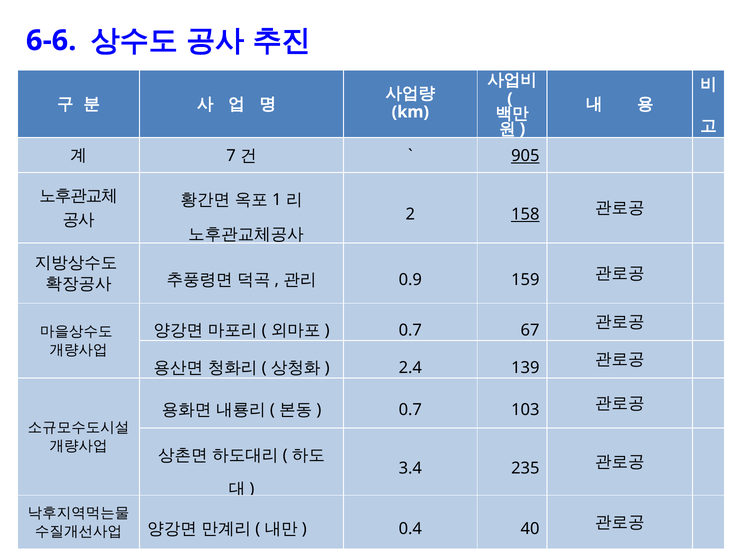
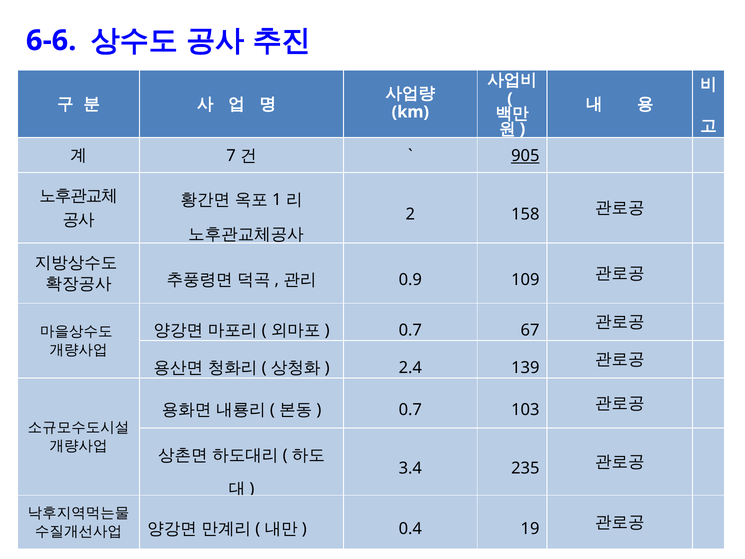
158 underline: present -> none (525, 214)
159: 159 -> 109 (525, 280)
40: 40 -> 19 (530, 529)
